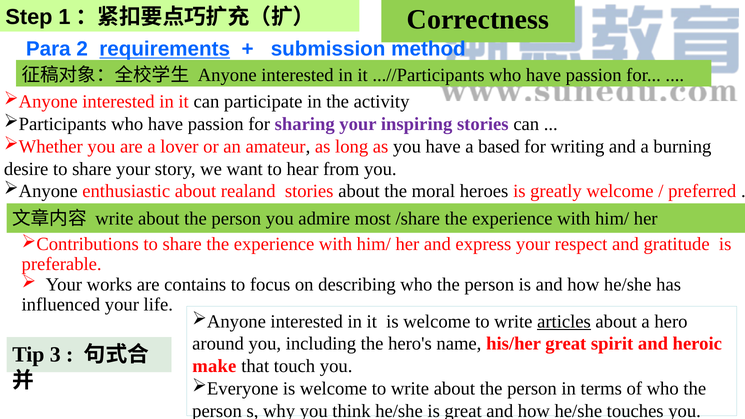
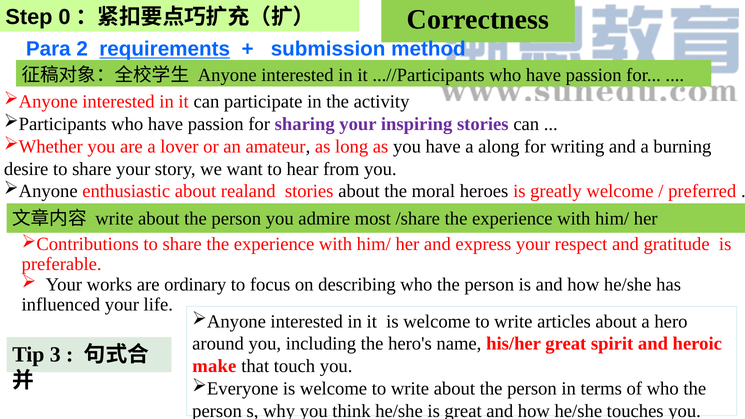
1: 1 -> 0 (64, 17)
based: based -> along (499, 147)
contains: contains -> ordinary (195, 284)
articles underline: present -> none (564, 322)
